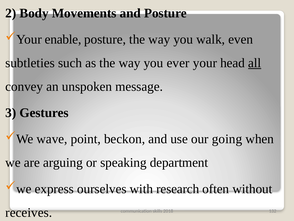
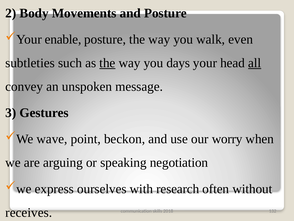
the underline: none -> present (107, 63)
ever: ever -> days (178, 63)
going: going -> worry (227, 139)
department: department -> negotiation (179, 162)
